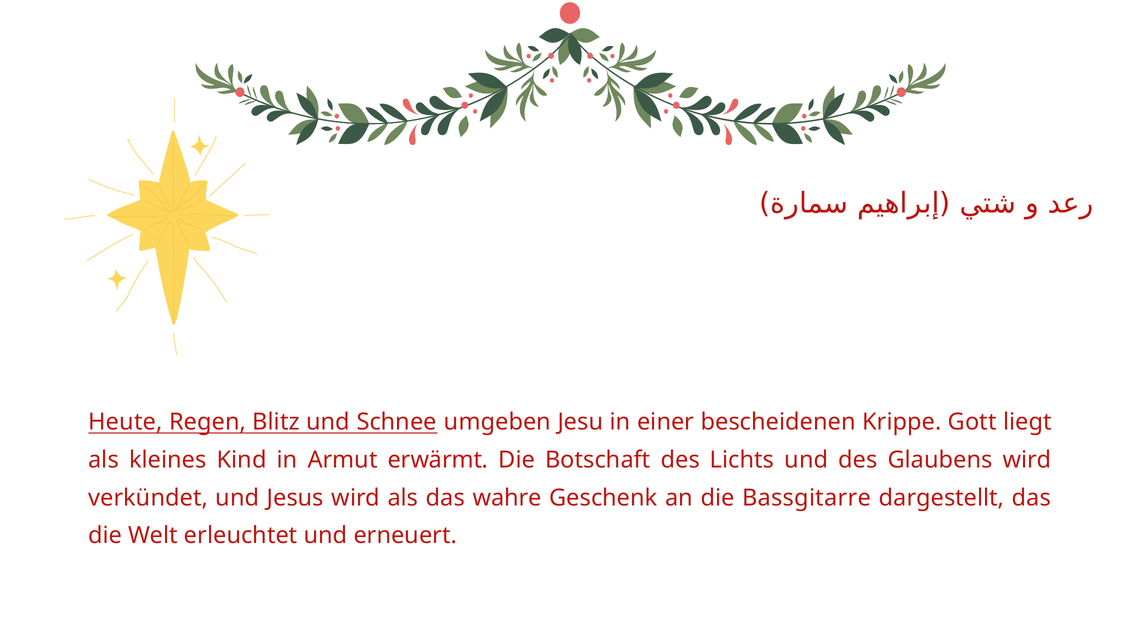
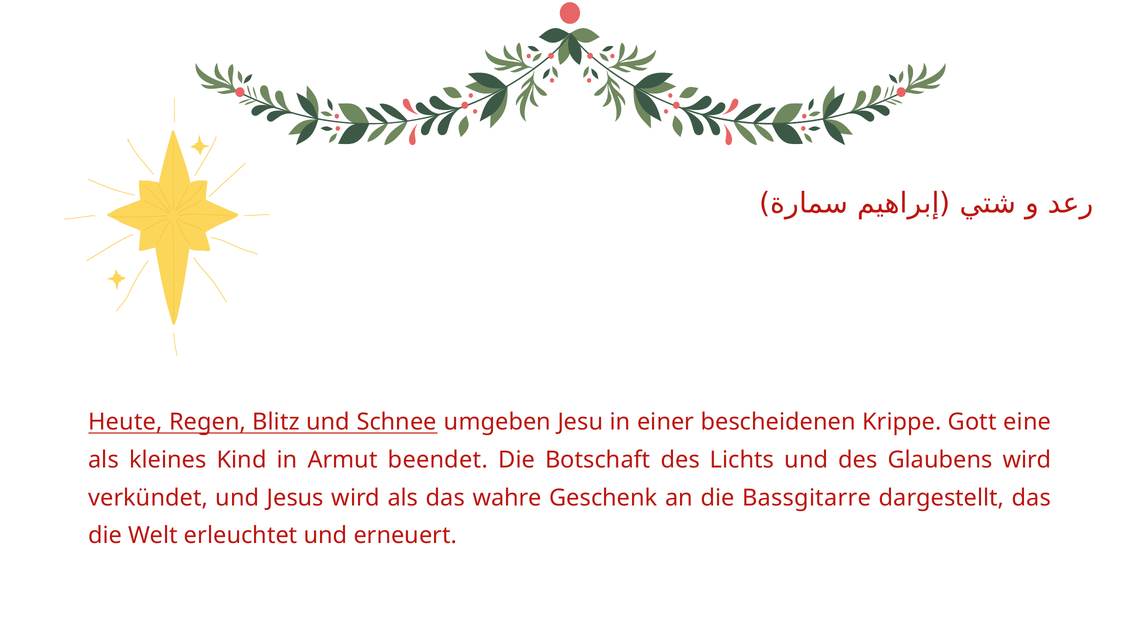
liegt: liegt -> eine (1027, 422)
erwärmt: erwärmt -> beendet (438, 460)
